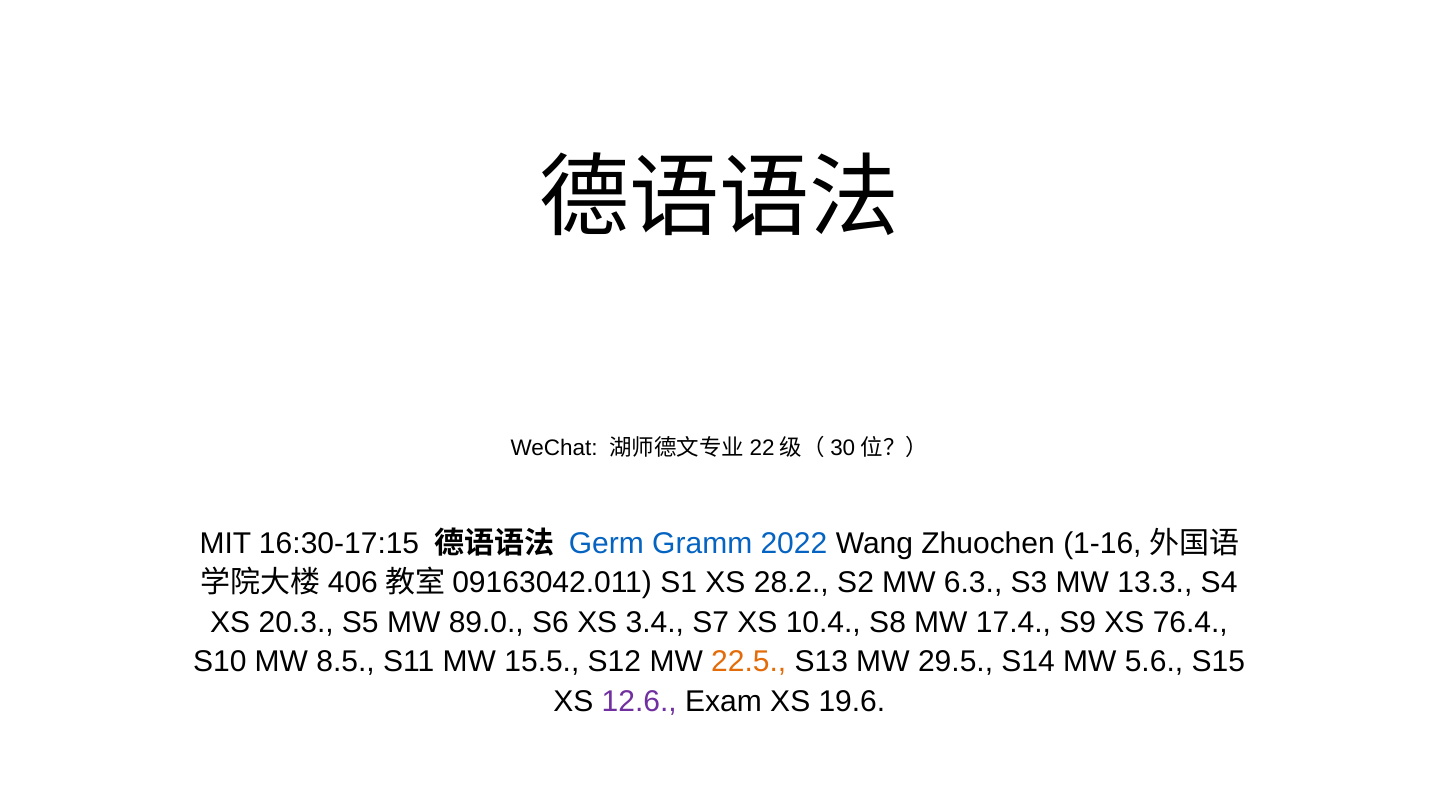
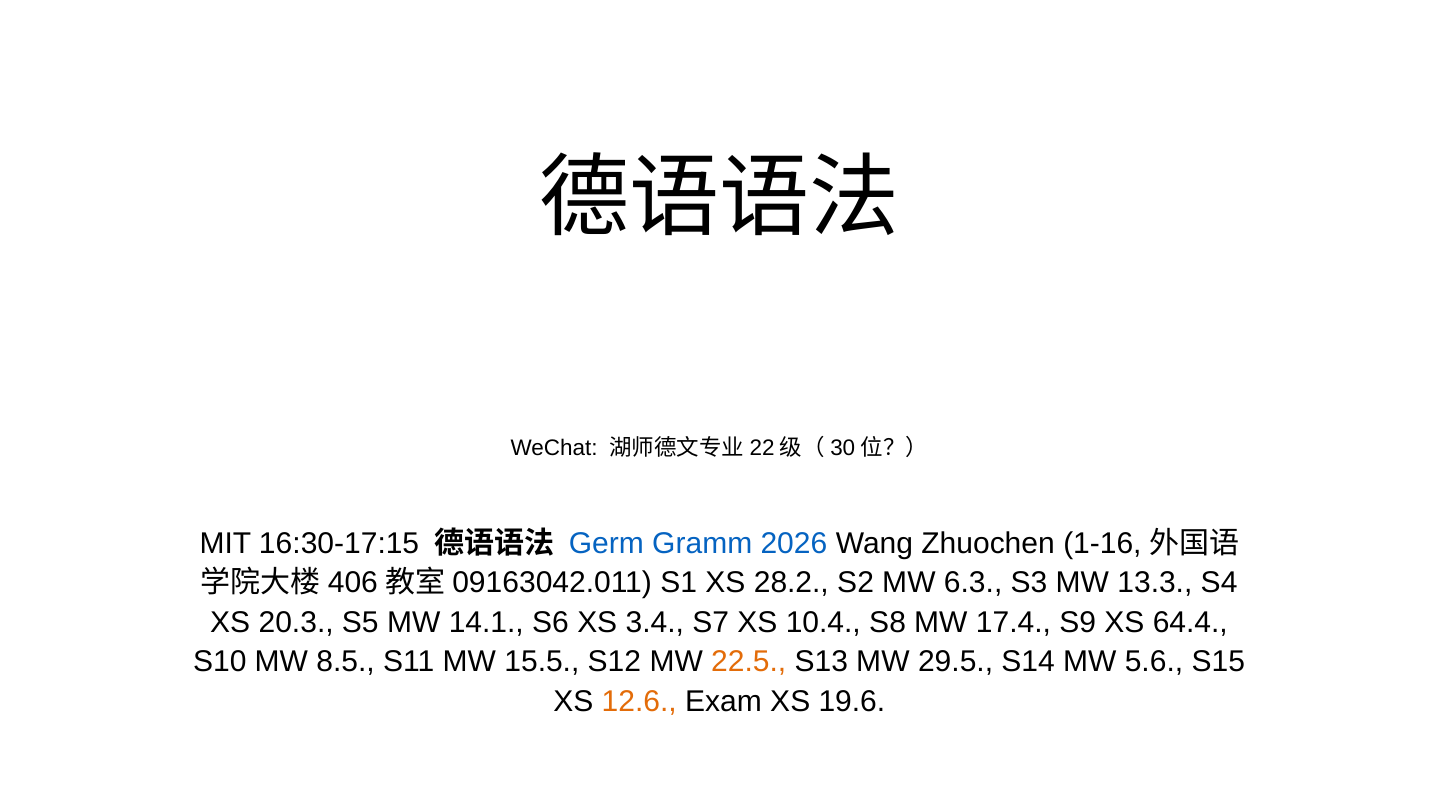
2022: 2022 -> 2026 (794, 544)
89.0: 89.0 -> 14.1 (486, 623)
76.4: 76.4 -> 64.4 (1190, 623)
12.6 colour: purple -> orange (639, 702)
